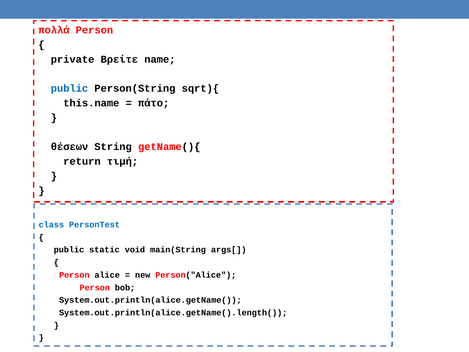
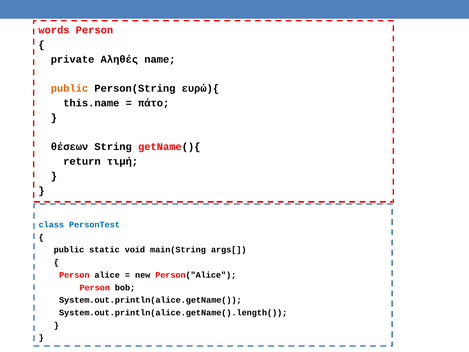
πολλά: πολλά -> words (54, 30)
Βρείτε: Βρείτε -> Αληθές (119, 59)
public colour: blue -> orange (70, 88)
sqrt){: sqrt){ -> ευρώ){ (200, 88)
